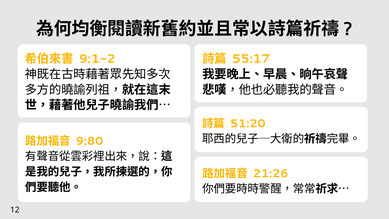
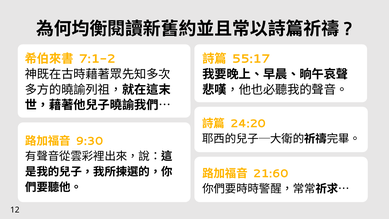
9:1-2: 9:1-2 -> 7:1-2 (97, 59)
51:20: 51:20 -> 24:20 (248, 123)
9:80: 9:80 -> 9:30 (89, 141)
21:26: 21:26 -> 21:60 (271, 173)
